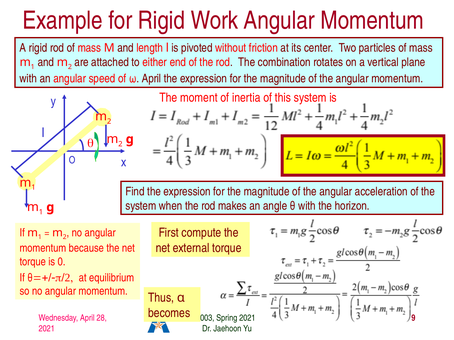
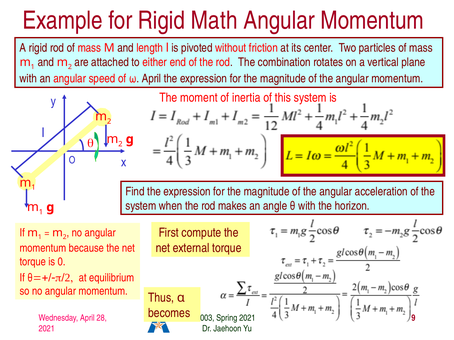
Work: Work -> Math (214, 21)
